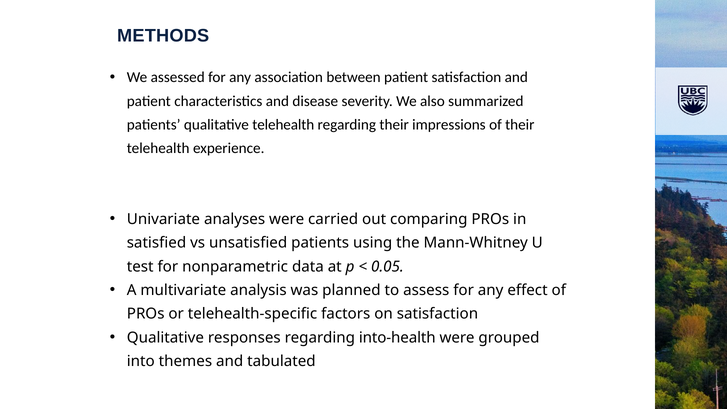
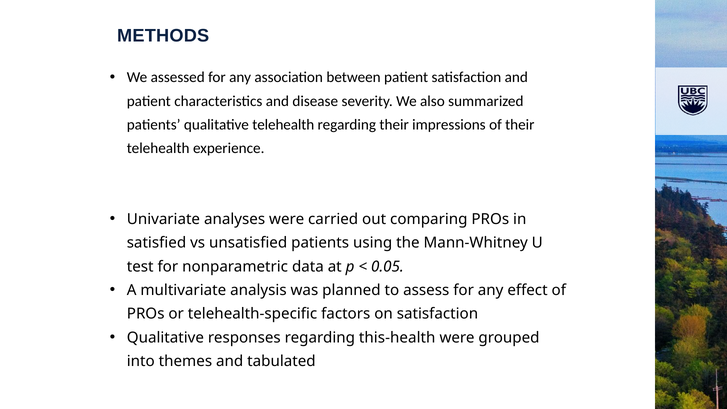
into-health: into-health -> this-health (397, 337)
